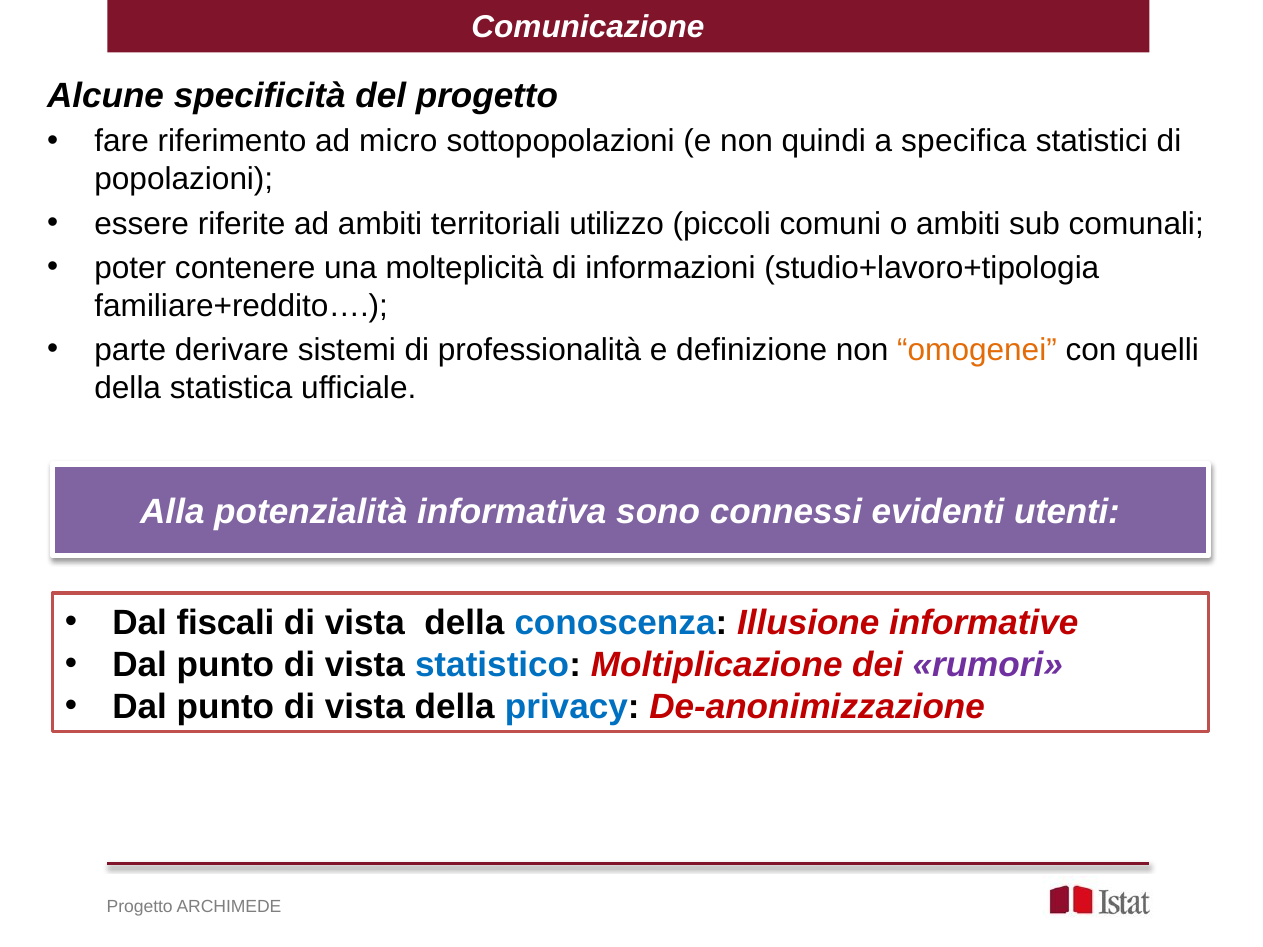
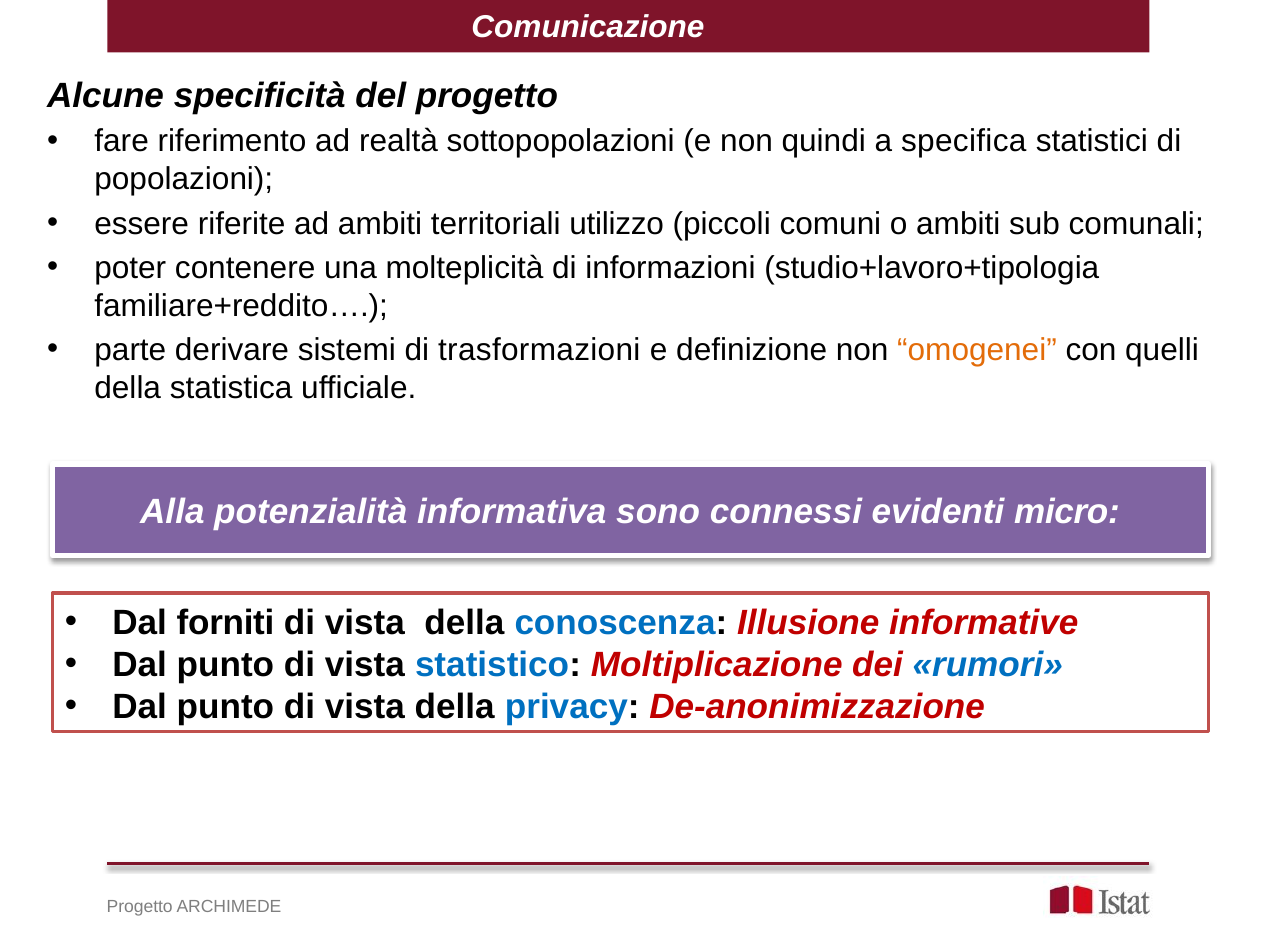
micro: micro -> realtà (398, 142)
professionalità: professionalità -> trasformazioni (539, 350)
utenti: utenti -> micro (1067, 512)
fiscali: fiscali -> forniti (226, 623)
rumori colour: purple -> blue (988, 665)
